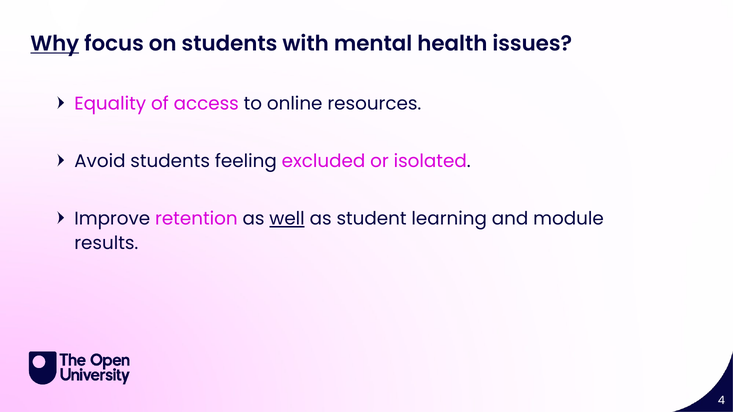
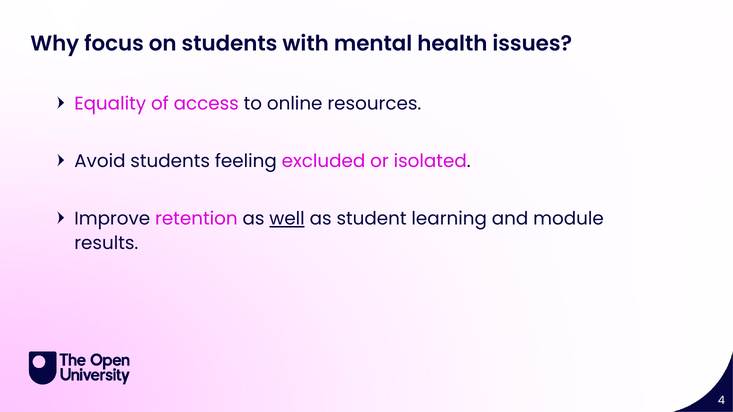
Why underline: present -> none (55, 44)
